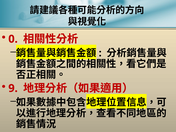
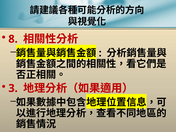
0: 0 -> 8 (13, 39)
9: 9 -> 3 (13, 88)
